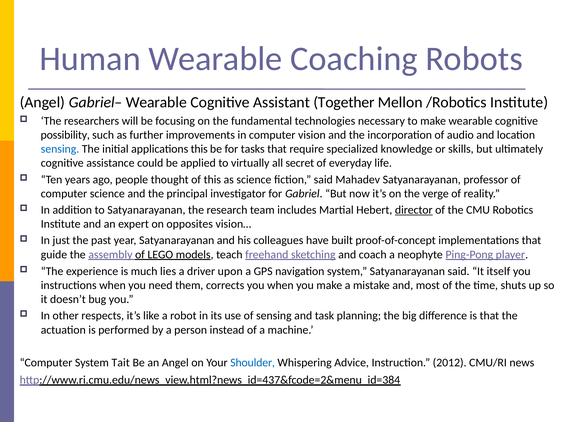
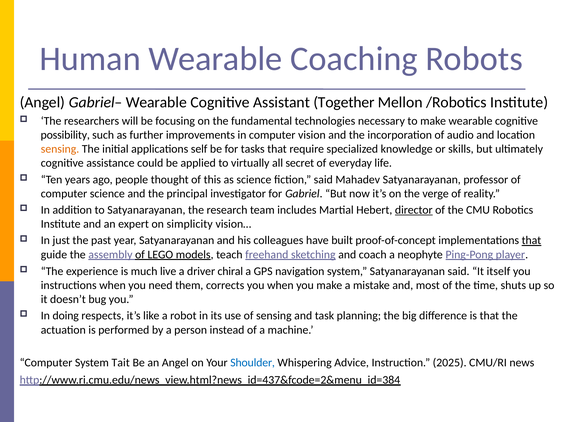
sensing colour: blue -> orange (60, 149)
applications this: this -> self (199, 149)
opposites: opposites -> simplicity (190, 224)
that underline: none -> present (531, 241)
lies: lies -> live (168, 271)
upon: upon -> chiral (230, 271)
other: other -> doing (66, 316)
2012: 2012 -> 2025 (450, 363)
